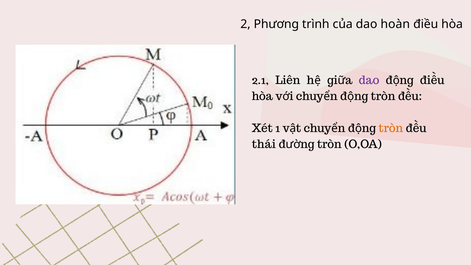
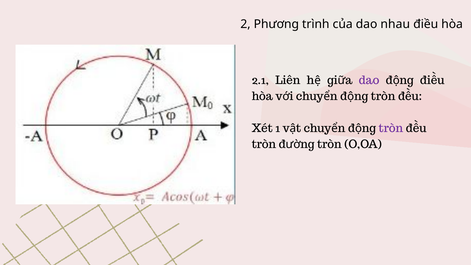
hoàn: hoàn -> nhau (395, 24)
tròn colour: orange -> purple (391, 128)
thái: thái -> tròn (264, 145)
